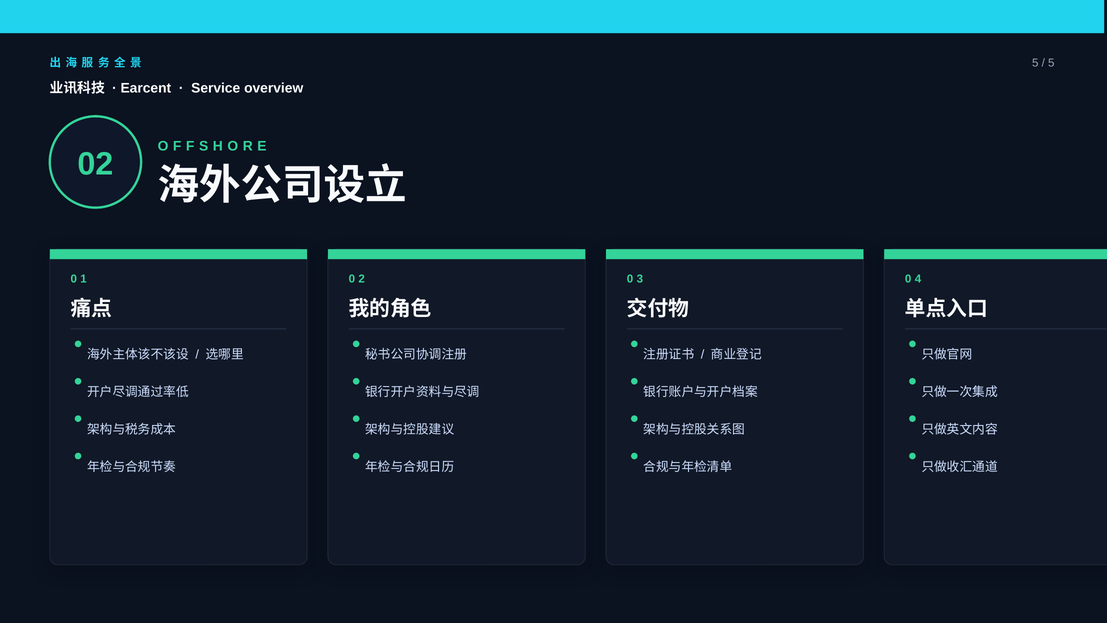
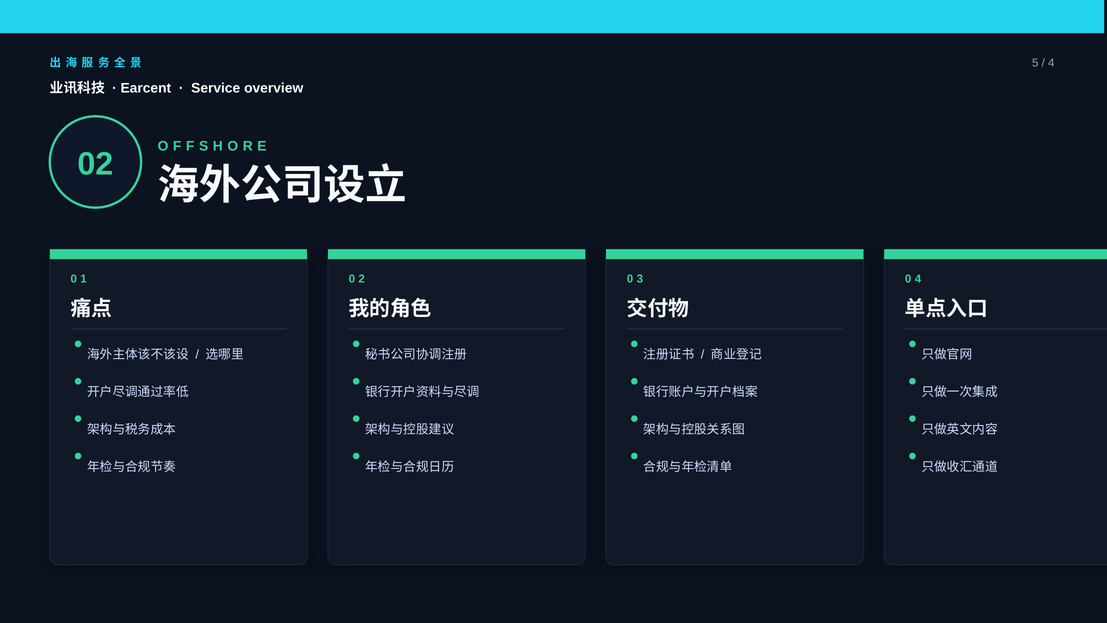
5: 5 -> 4 (1051, 63)
